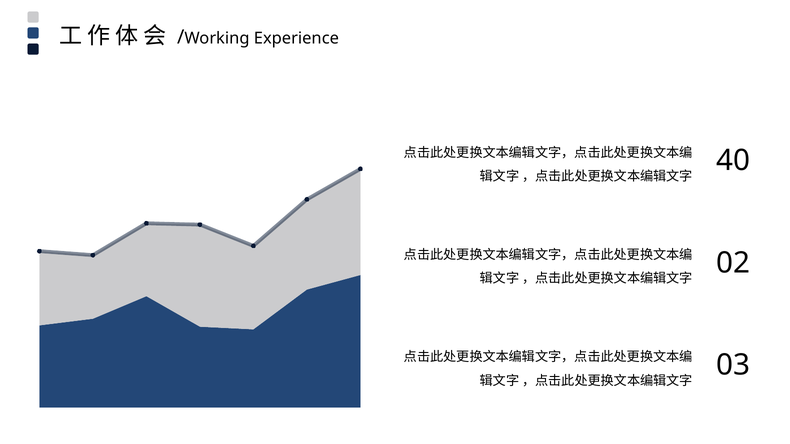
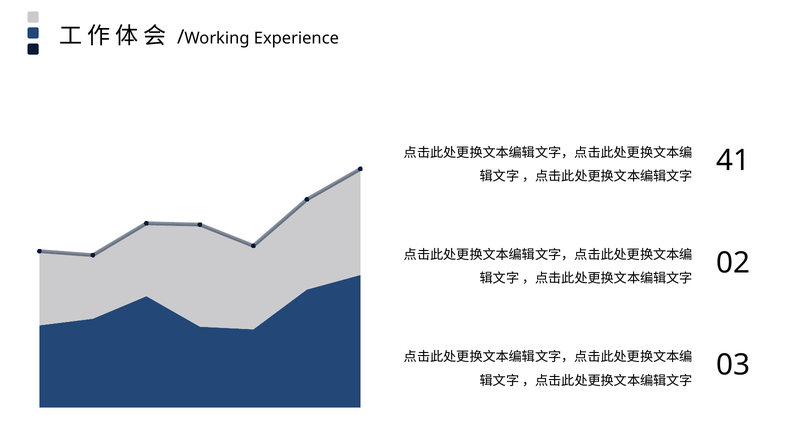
40: 40 -> 41 (733, 161)
